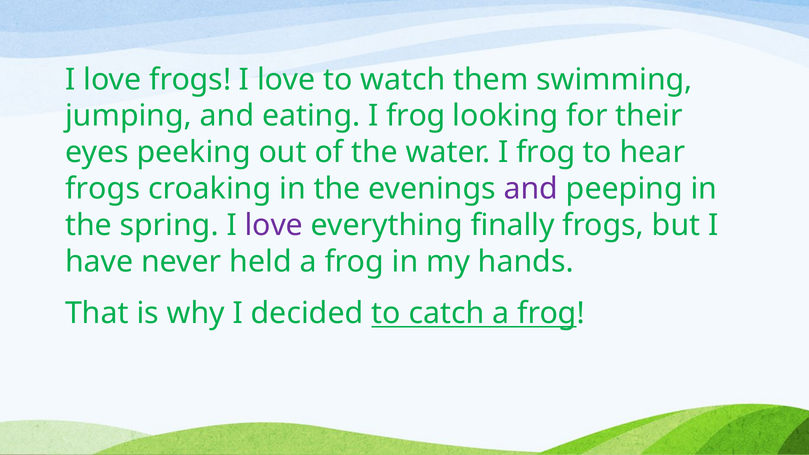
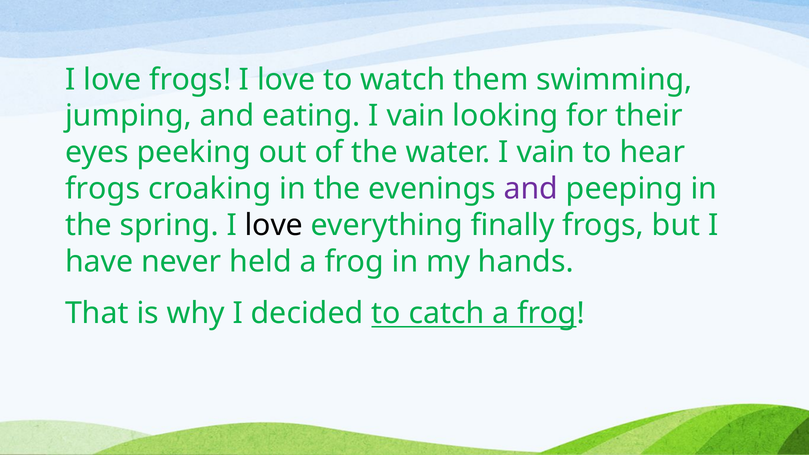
eating I frog: frog -> vain (416, 116)
water I frog: frog -> vain (546, 152)
love colour: purple -> black (274, 225)
